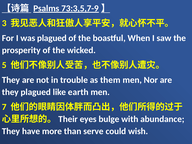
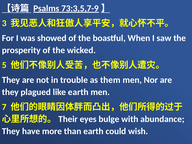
was plagued: plagued -> showed (52, 38)
than serve: serve -> earth (93, 131)
